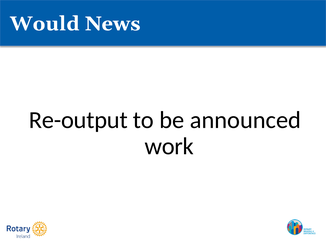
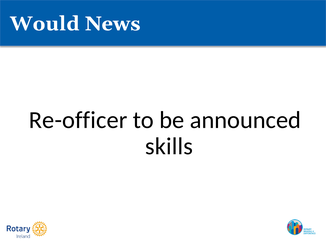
Re-output: Re-output -> Re-officer (78, 120)
work: work -> skills (169, 147)
